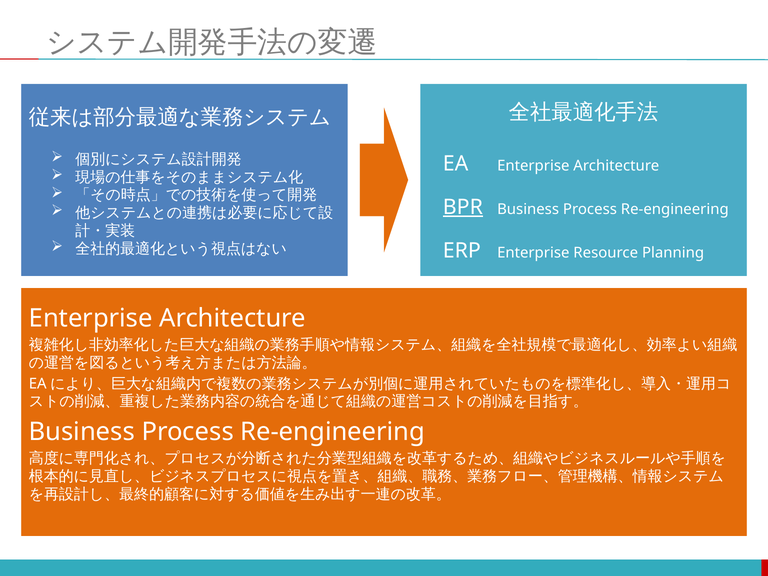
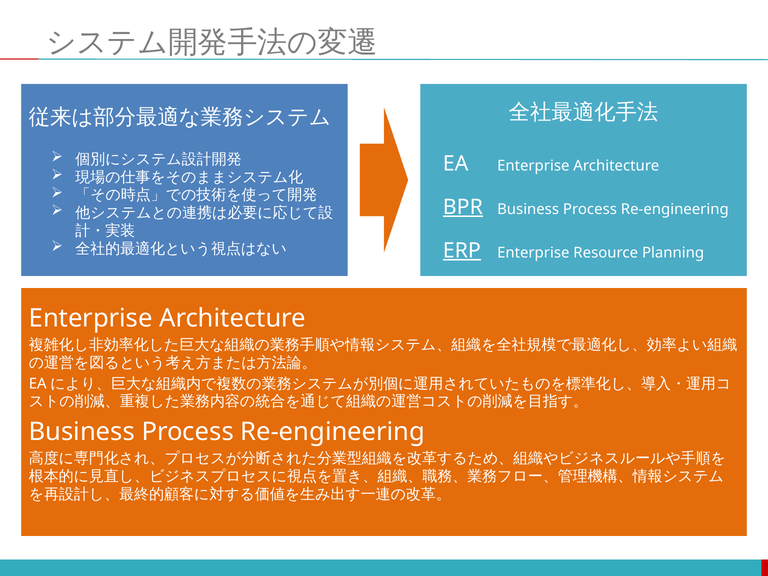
ERP underline: none -> present (462, 251)
